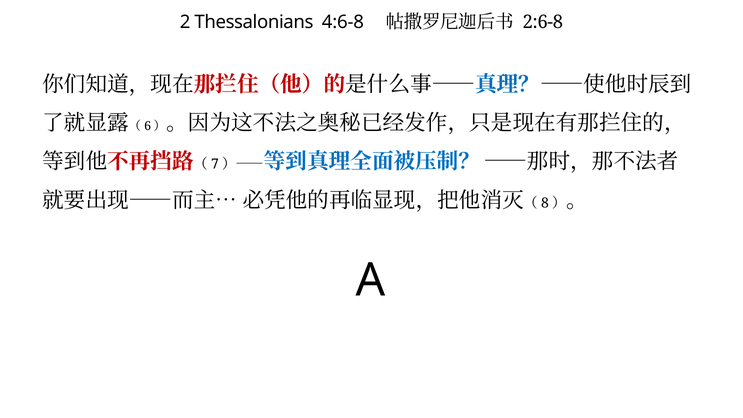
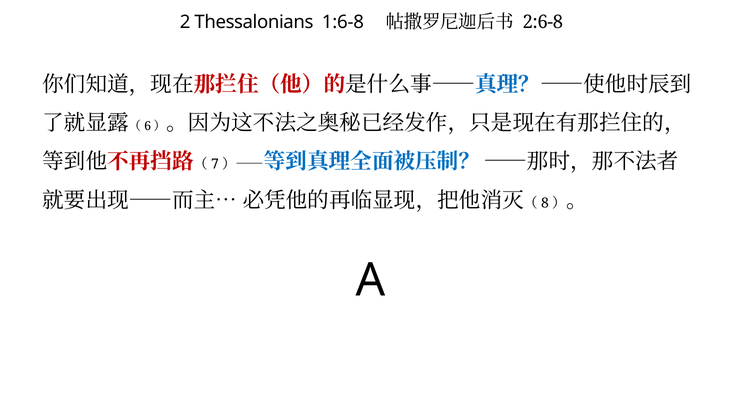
4:6-8: 4:6-8 -> 1:6-8 (343, 22)
